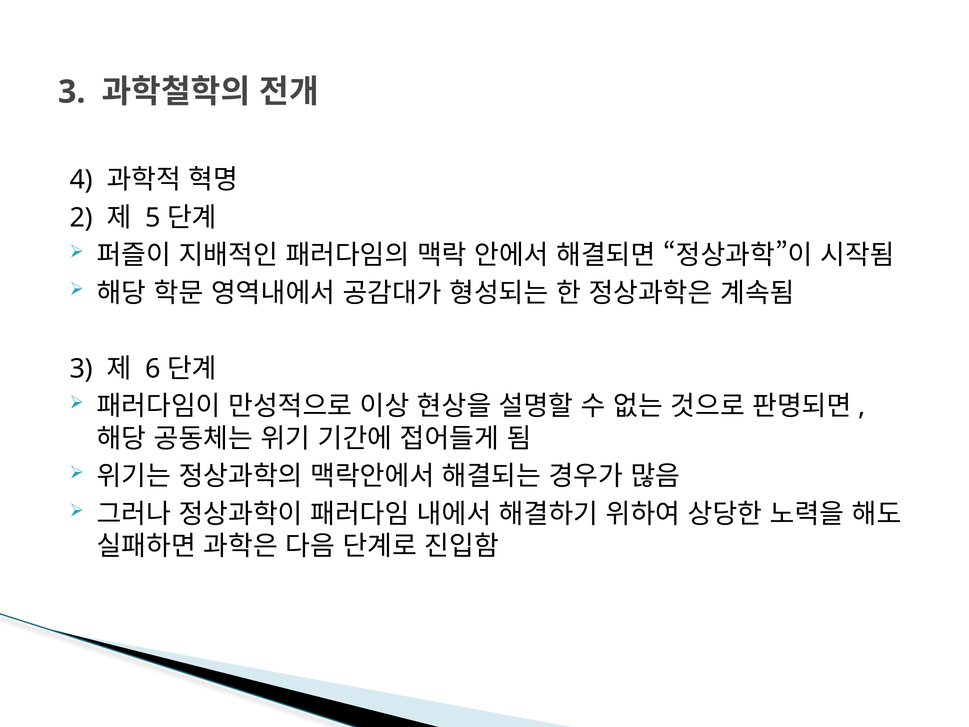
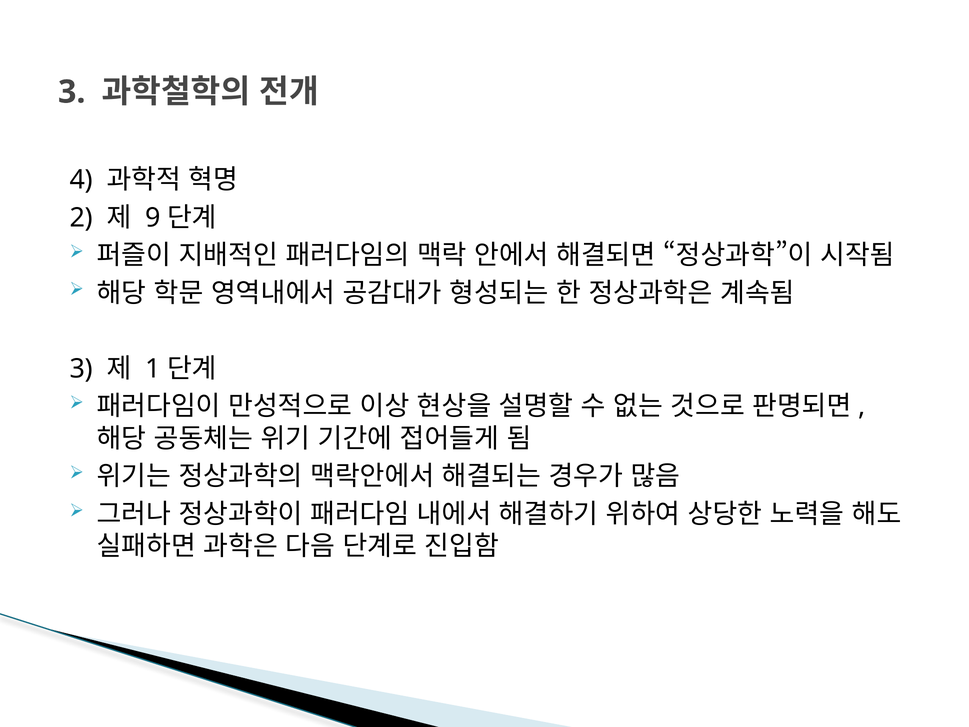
5: 5 -> 9 (153, 218)
6: 6 -> 1 (153, 368)
